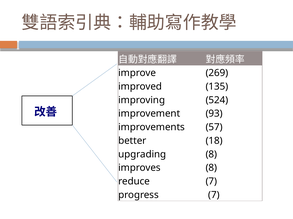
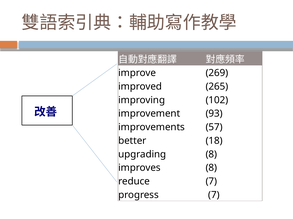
135: 135 -> 265 (217, 87)
524: 524 -> 102 (217, 100)
